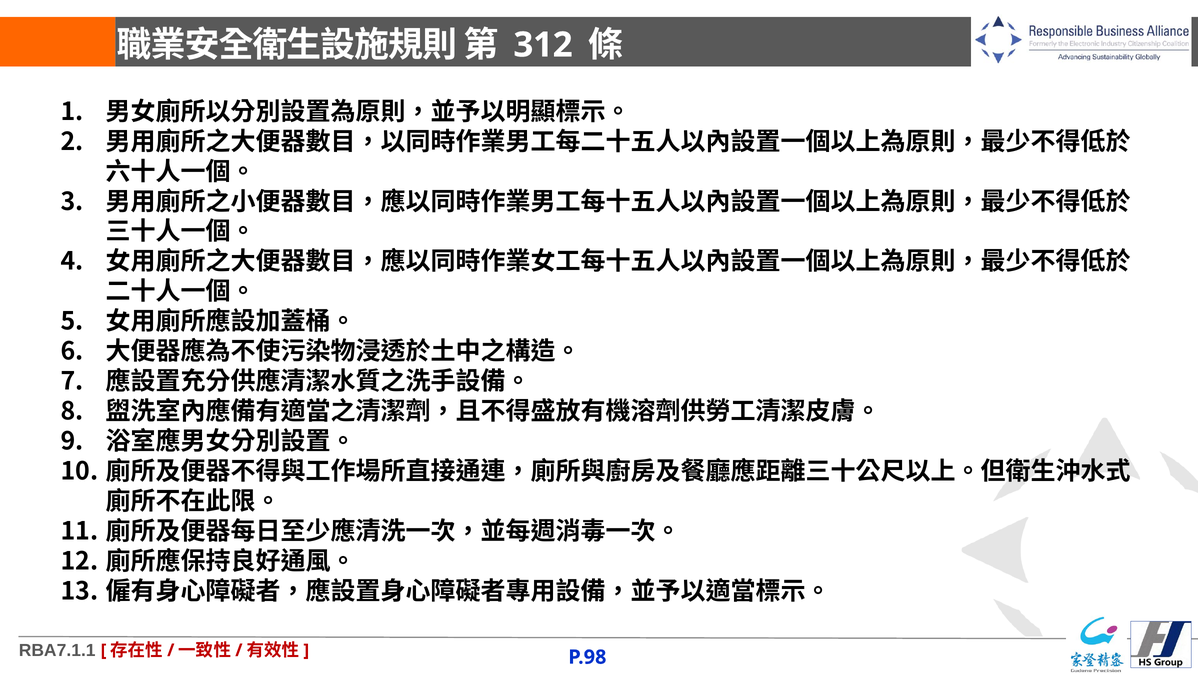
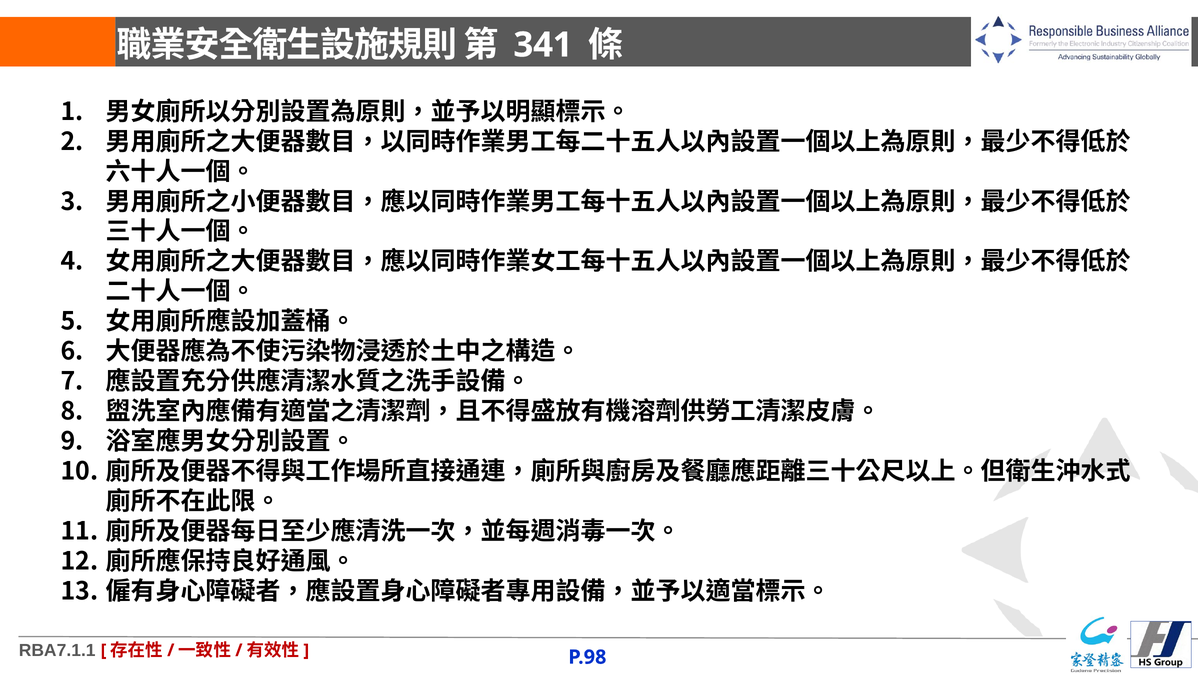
312: 312 -> 341 (543, 45)
